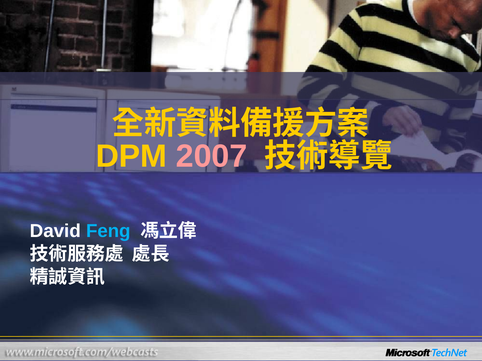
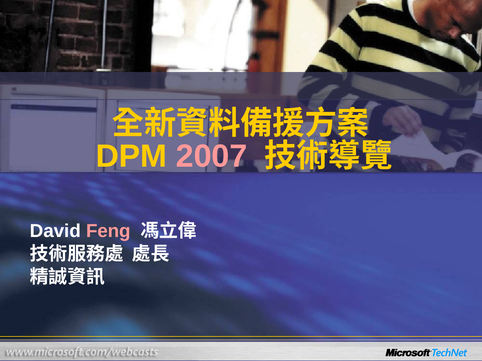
Feng colour: light blue -> pink (108, 231)
